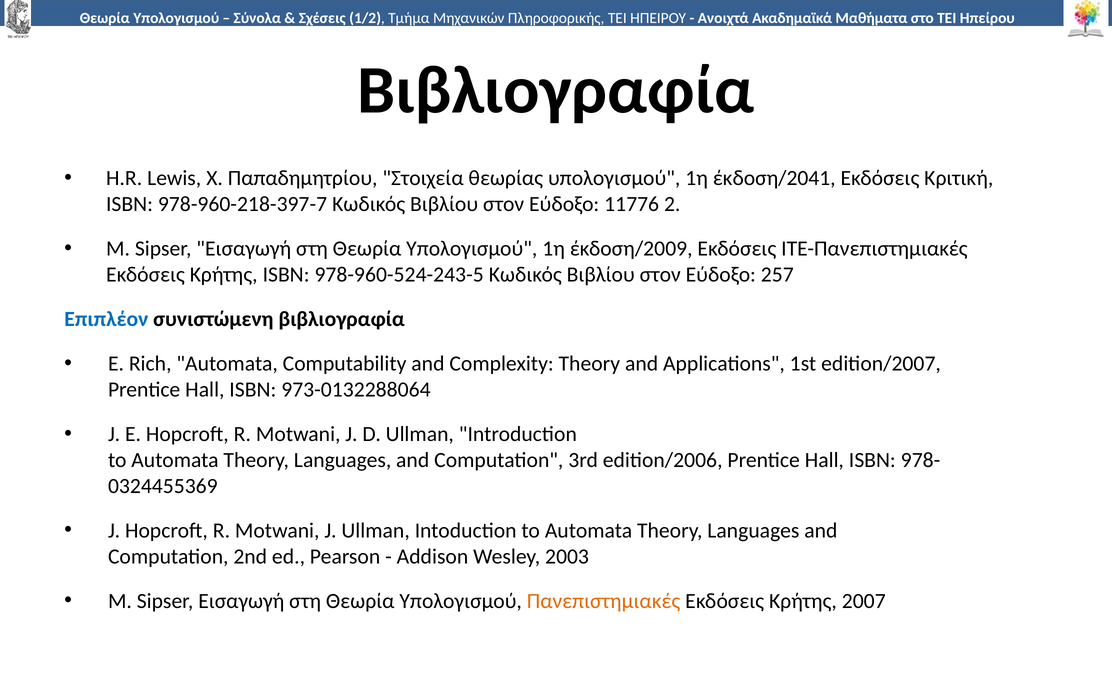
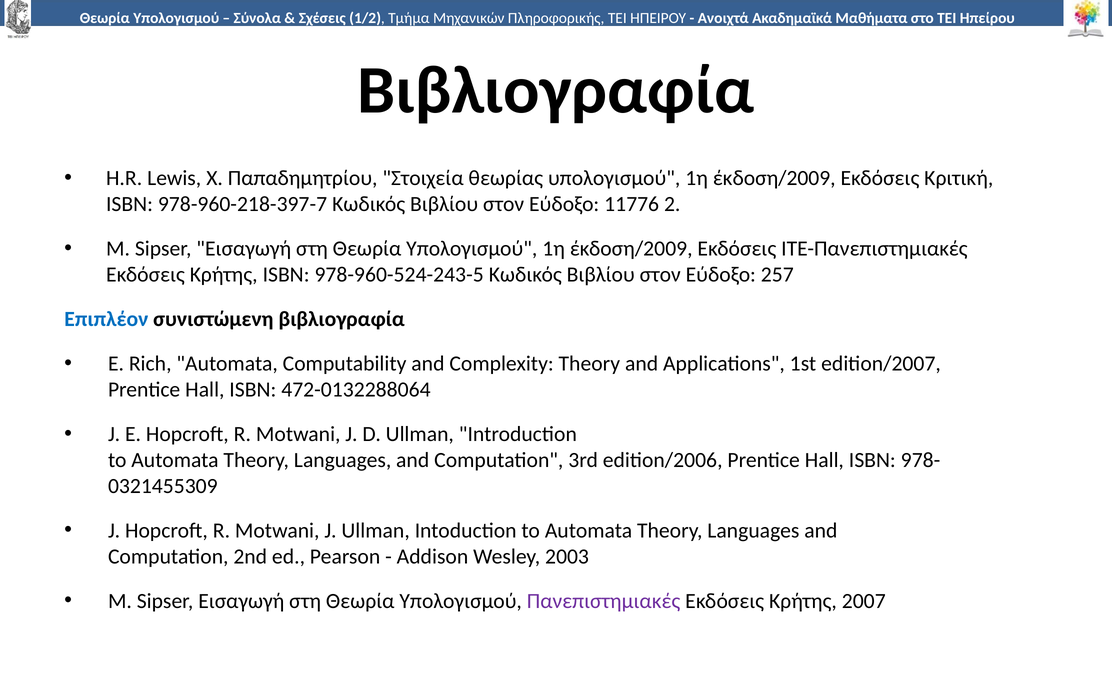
θεωρίας υπολογισμού 1η έκδοση/2041: έκδοση/2041 -> έκδοση/2009 (774, 178)
973-0132288064: 973-0132288064 -> 472-0132288064 (356, 390)
0324455369: 0324455369 -> 0321455309 (163, 486)
Πανεπιστημιακές colour: orange -> purple (604, 601)
